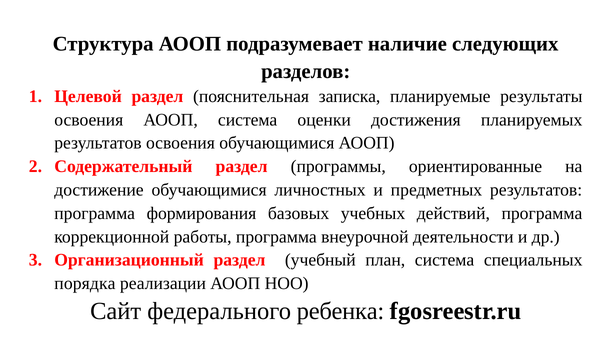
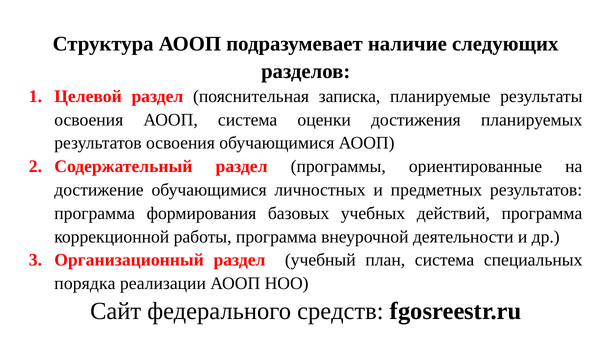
ребенка: ребенка -> средств (340, 311)
